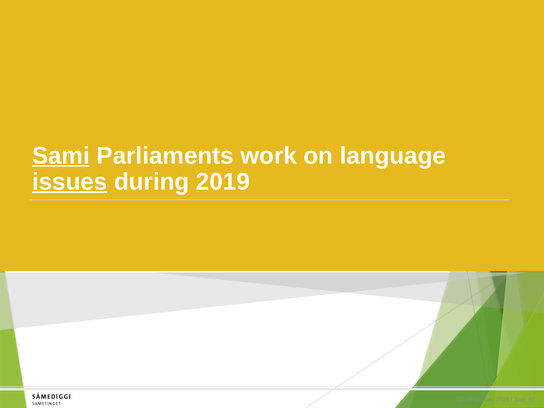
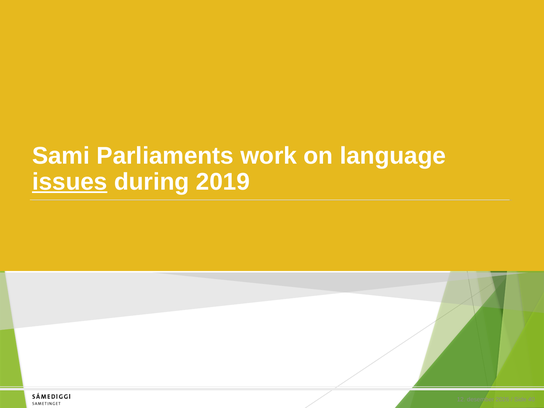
Sami underline: present -> none (61, 156)
